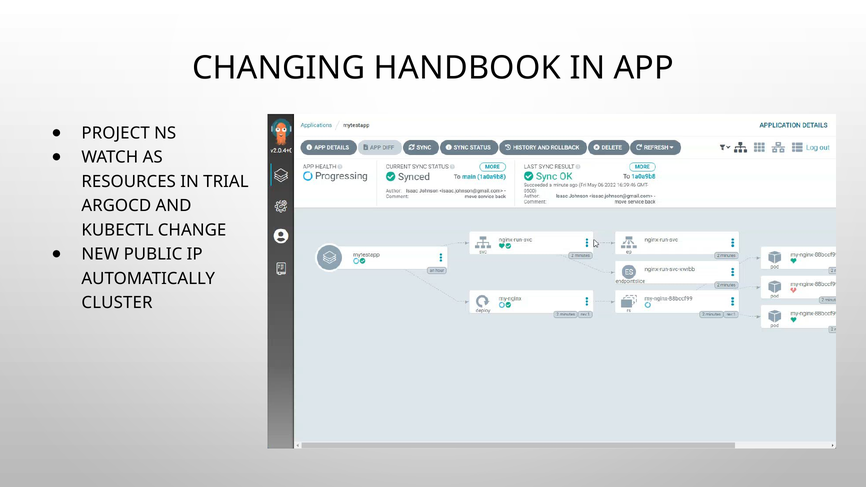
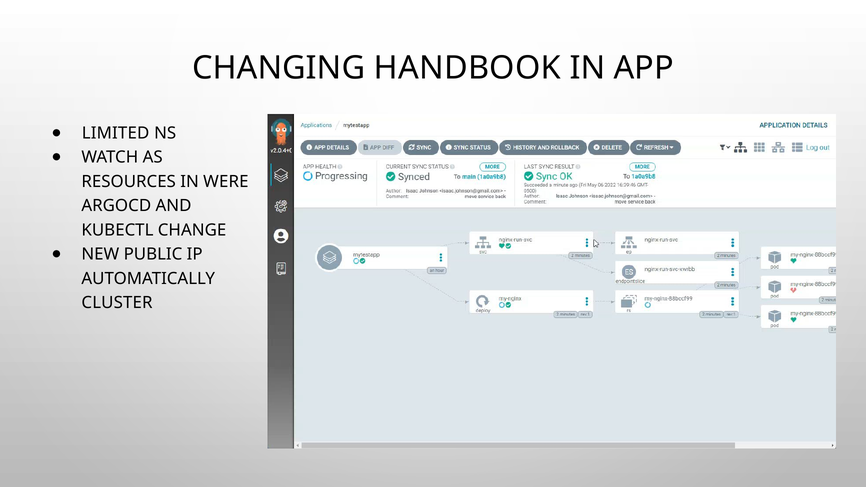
PROJECT: PROJECT -> LIMITED (116, 133)
TRIAL: TRIAL -> WERE (226, 182)
